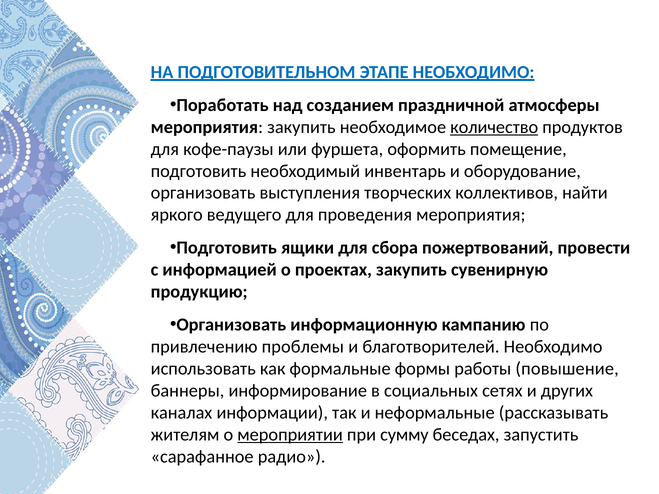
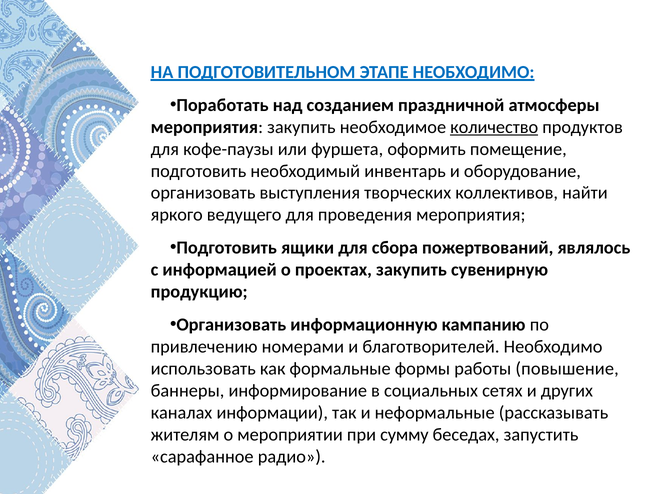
провести: провести -> являлось (594, 248)
проблемы: проблемы -> номерами (303, 347)
мероприятии underline: present -> none (290, 435)
